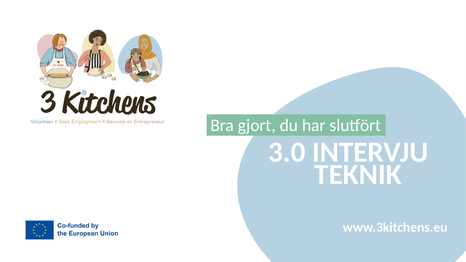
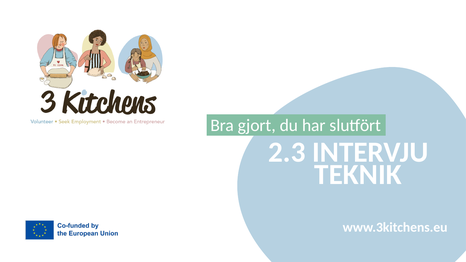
3.0: 3.0 -> 2.3 (287, 152)
